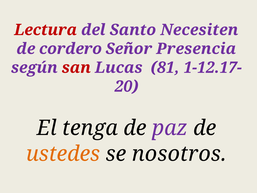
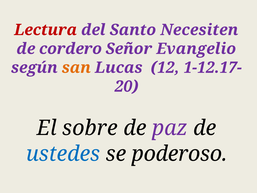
Presencia: Presencia -> Evangelio (196, 49)
san colour: red -> orange (76, 68)
81: 81 -> 12 (165, 68)
tenga: tenga -> sobre (90, 128)
ustedes colour: orange -> blue (63, 154)
nosotros: nosotros -> poderoso (179, 154)
